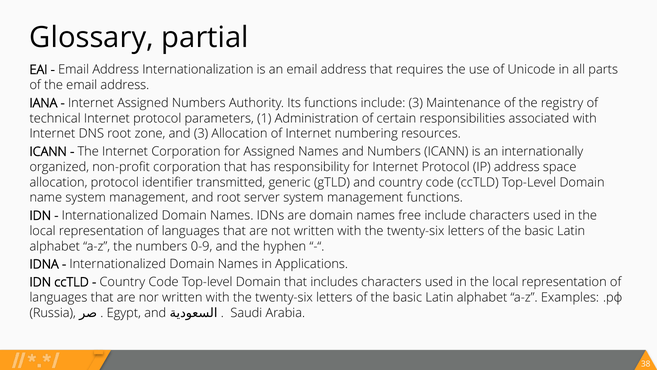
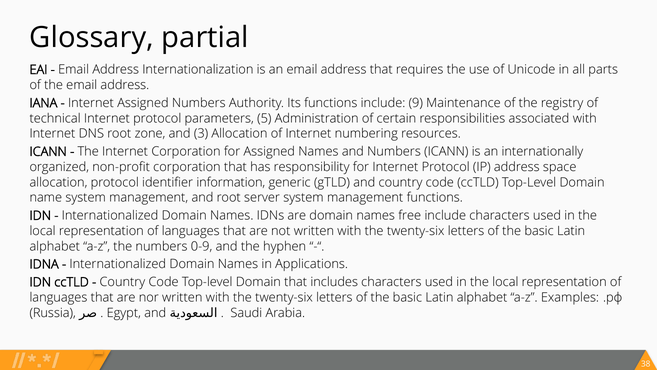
include 3: 3 -> 9 (416, 103)
1: 1 -> 5 (264, 118)
transmitted: transmitted -> information (231, 182)
